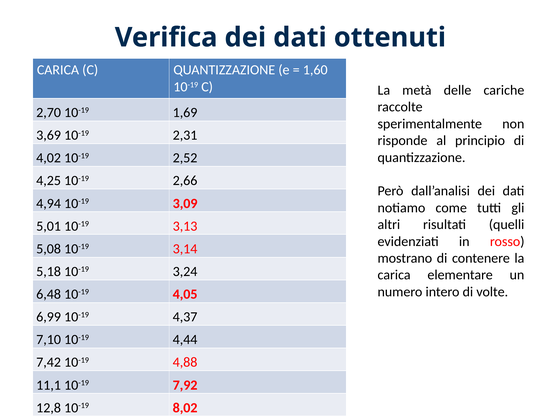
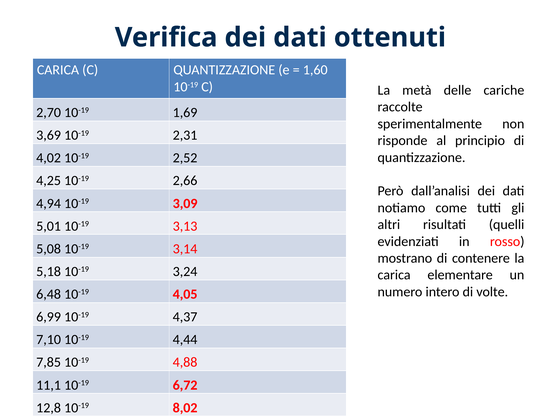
7,42: 7,42 -> 7,85 (49, 362)
7,92: 7,92 -> 6,72 (185, 385)
